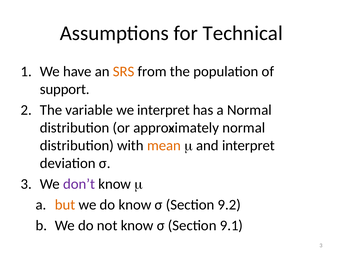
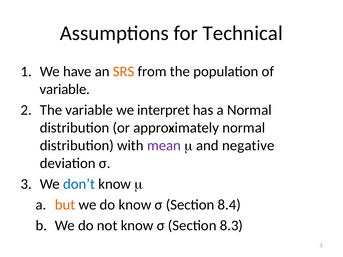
support: support -> variable (65, 89)
mean colour: orange -> purple (164, 146)
and interpret: interpret -> negative (248, 146)
don’t colour: purple -> blue (79, 184)
9.2: 9.2 -> 8.4 (229, 205)
9.1: 9.1 -> 8.3 (231, 226)
